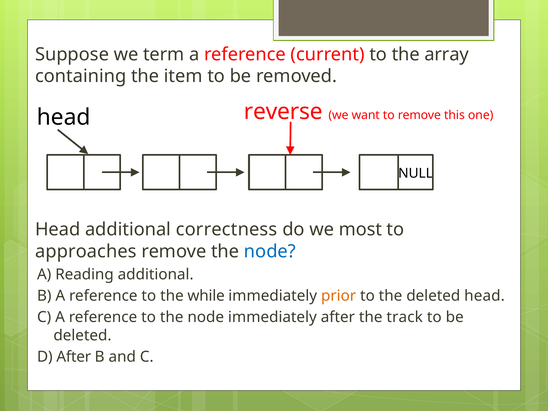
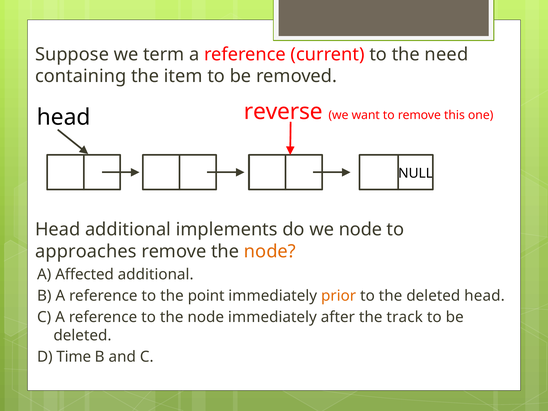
array: array -> need (446, 54)
correctness: correctness -> implements (227, 230)
we most: most -> node (360, 230)
node colour: blue -> orange (270, 252)
Reading: Reading -> Affected (85, 274)
while: while -> point (206, 296)
D After: After -> Time (74, 357)
